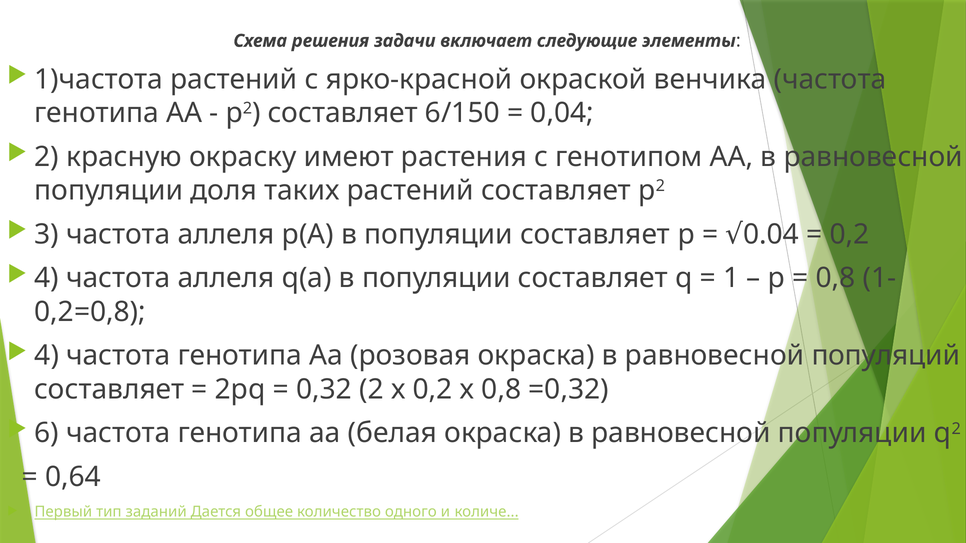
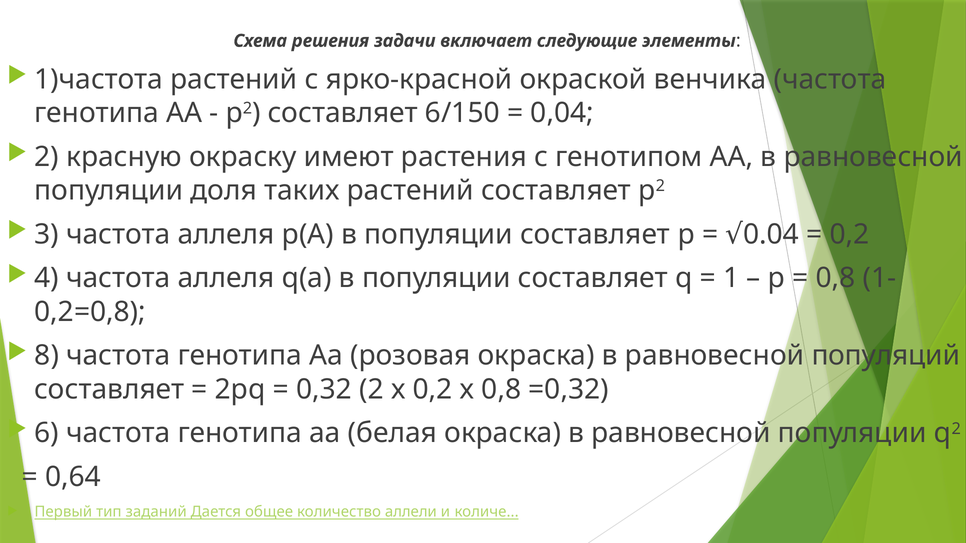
4: 4 -> 8 (47, 356)
одного: одного -> аллели (411, 512)
